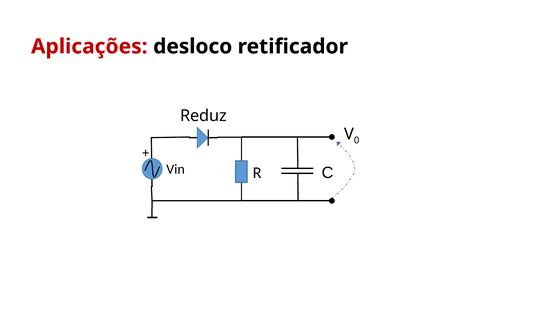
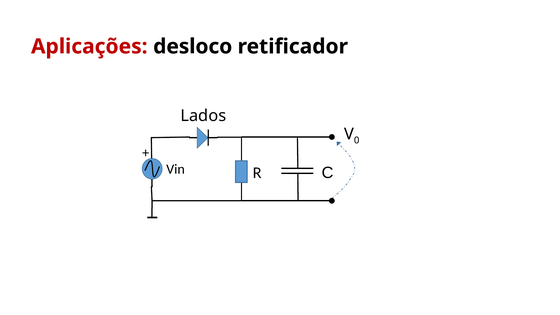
Reduz: Reduz -> Lados (203, 116)
